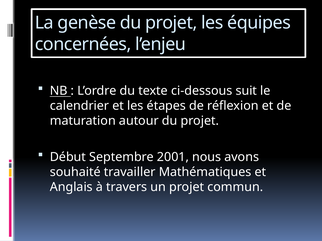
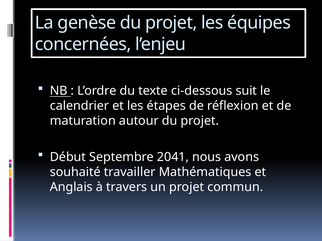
2001: 2001 -> 2041 (173, 157)
